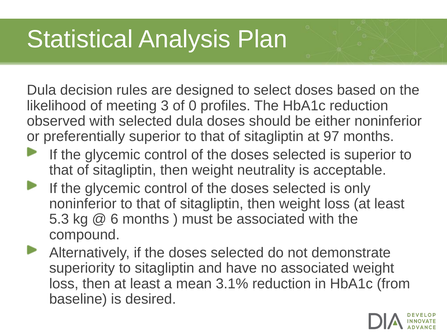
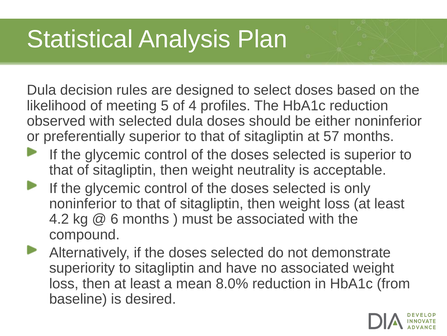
3: 3 -> 5 (165, 105)
0: 0 -> 4 (193, 105)
97: 97 -> 57 (331, 136)
5.3: 5.3 -> 4.2 (59, 219)
3.1%: 3.1% -> 8.0% (232, 283)
